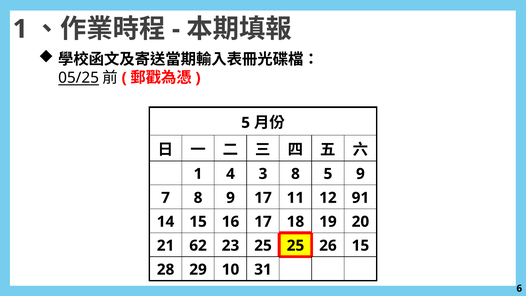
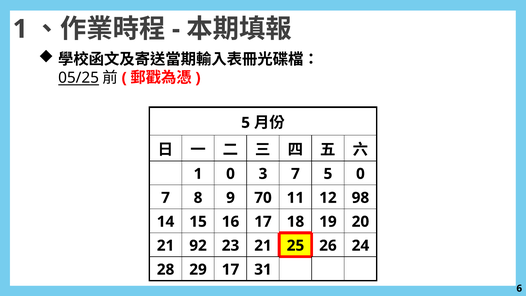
1 4: 4 -> 0 (231, 174)
3 8: 8 -> 7 (295, 174)
5 9: 9 -> 0 (360, 174)
9 17: 17 -> 70 (263, 198)
91: 91 -> 98 (360, 198)
62: 62 -> 92 (198, 246)
23 25: 25 -> 21 (263, 246)
26 15: 15 -> 24 (360, 246)
29 10: 10 -> 17 (231, 269)
